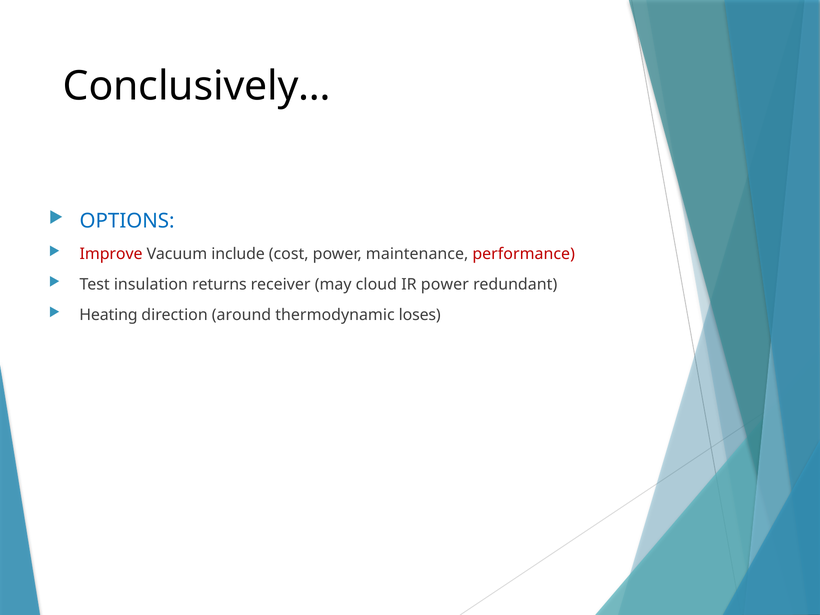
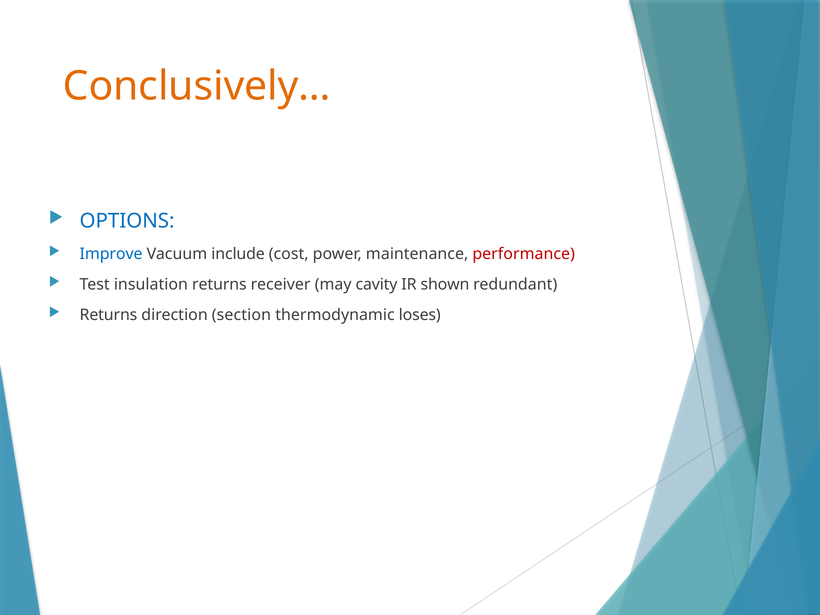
Conclusively… colour: black -> orange (197, 86)
Improve colour: red -> blue (111, 254)
cloud: cloud -> cavity (377, 284)
IR power: power -> shown (445, 284)
Heating: Heating -> Returns (108, 315)
around: around -> section (241, 315)
